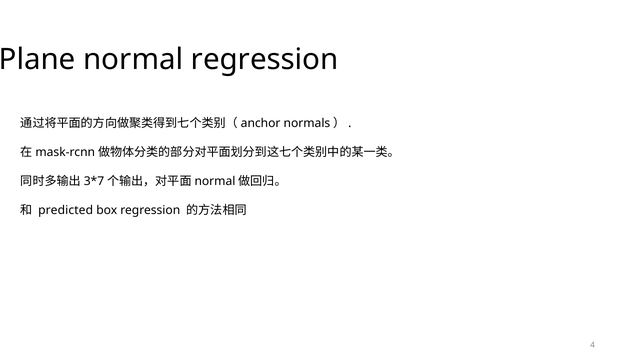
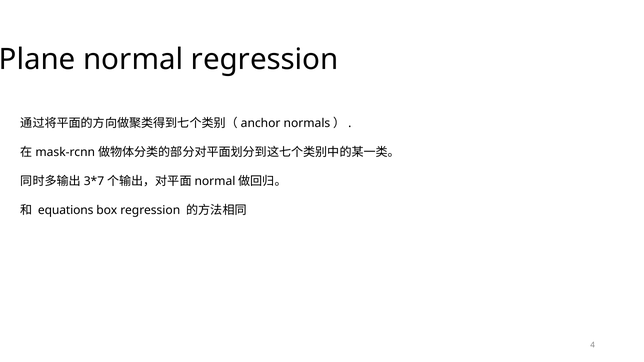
predicted: predicted -> equations (66, 210)
